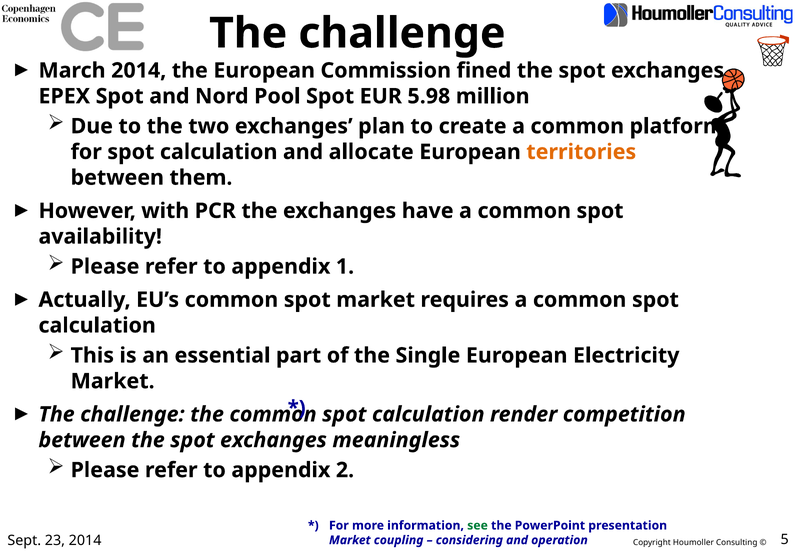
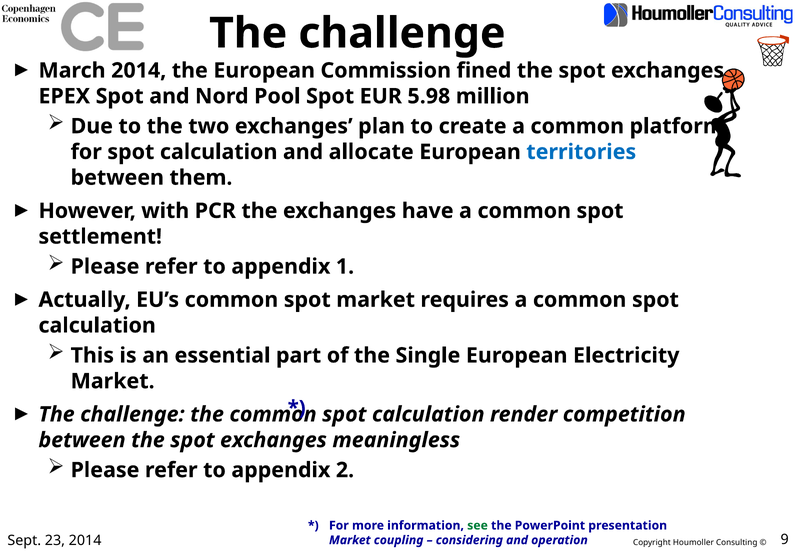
territories colour: orange -> blue (581, 152)
availability: availability -> settlement (100, 237)
5: 5 -> 9 (785, 539)
